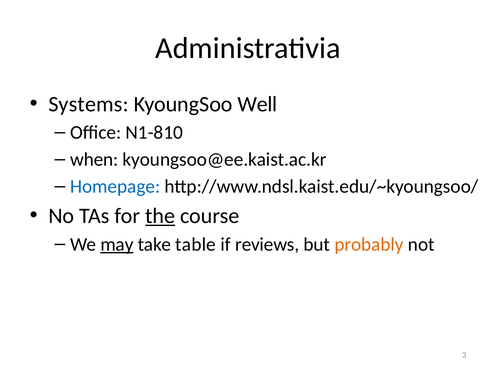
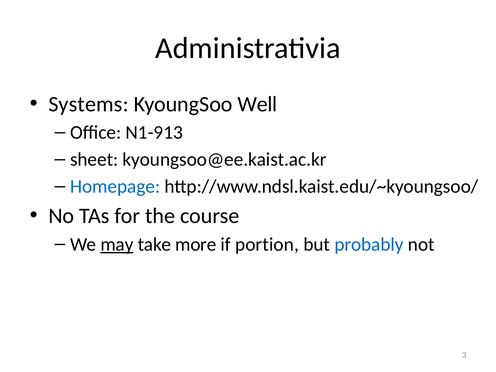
N1-810: N1-810 -> N1-913 (154, 133)
when: when -> sheet (94, 159)
the underline: present -> none (160, 216)
table: table -> more (196, 244)
reviews: reviews -> portion (267, 244)
probably colour: orange -> blue (369, 244)
